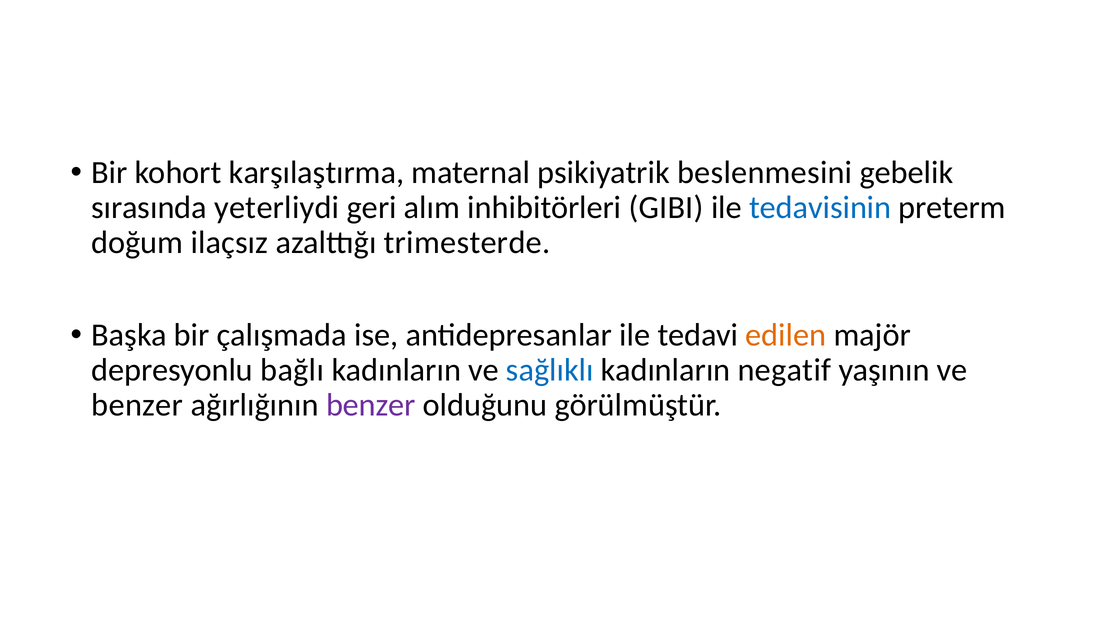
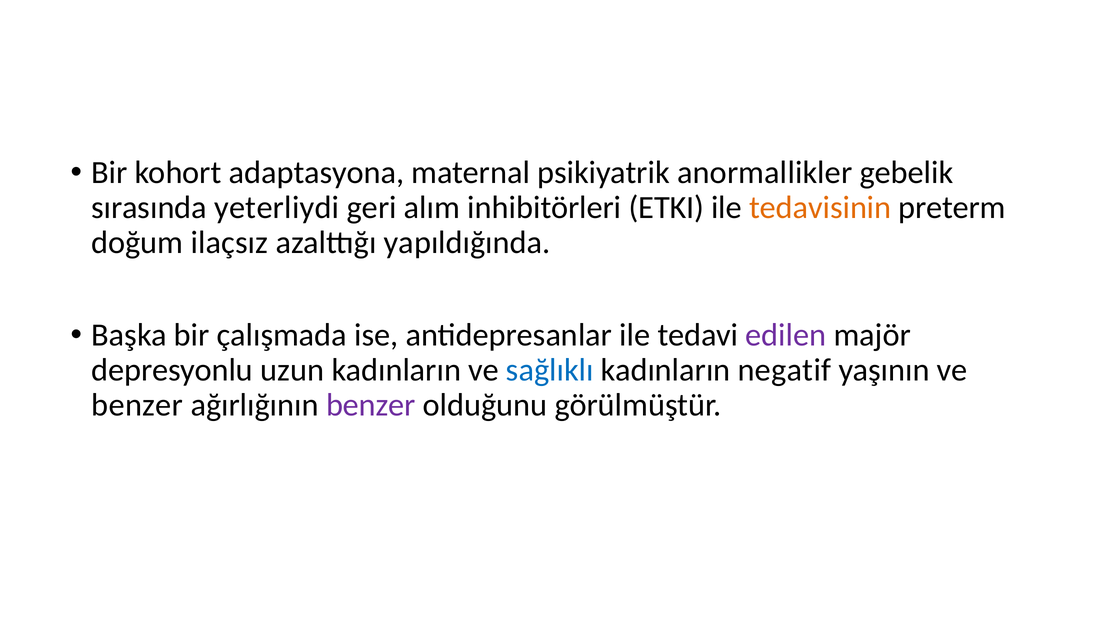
karşılaştırma: karşılaştırma -> adaptasyona (317, 173)
beslenmesini: beslenmesini -> anormallikler (765, 173)
GIBI: GIBI -> ETKI (666, 208)
tedavisinin colour: blue -> orange (820, 208)
trimesterde: trimesterde -> yapıldığında (467, 243)
edilen colour: orange -> purple (786, 335)
bağlı: bağlı -> uzun (292, 370)
